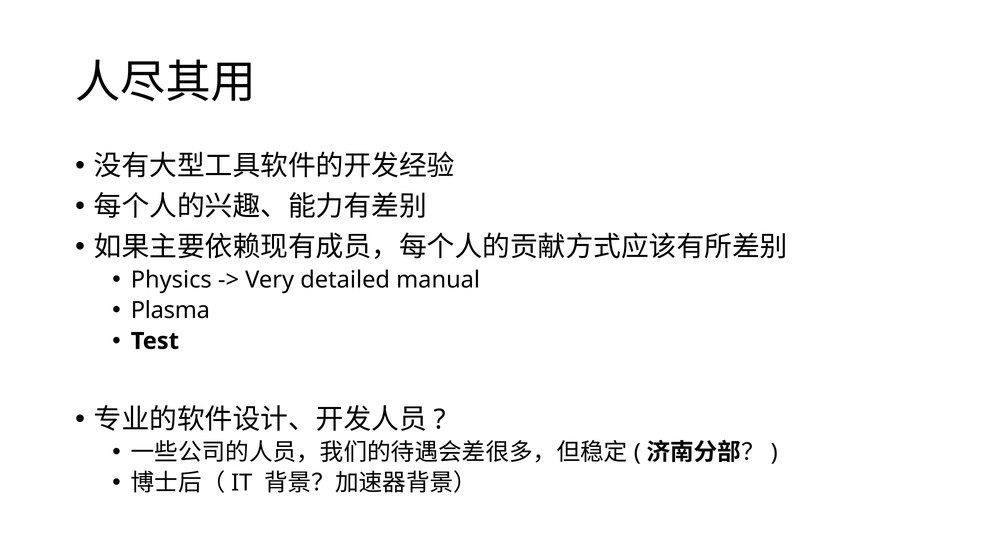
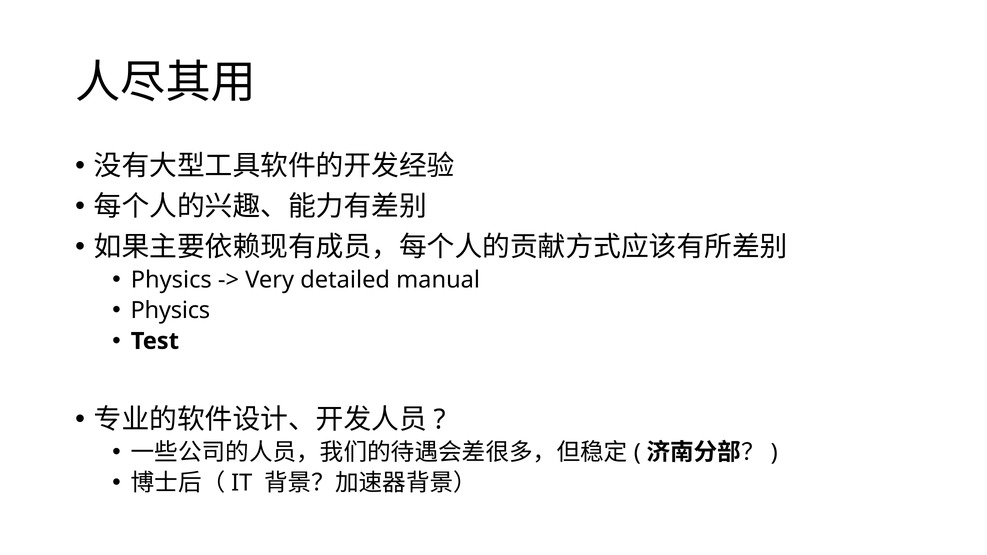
Plasma: Plasma -> Physics (170, 311)
